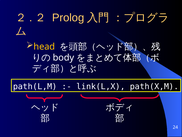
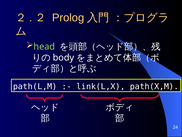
head colour: yellow -> light green (44, 46)
